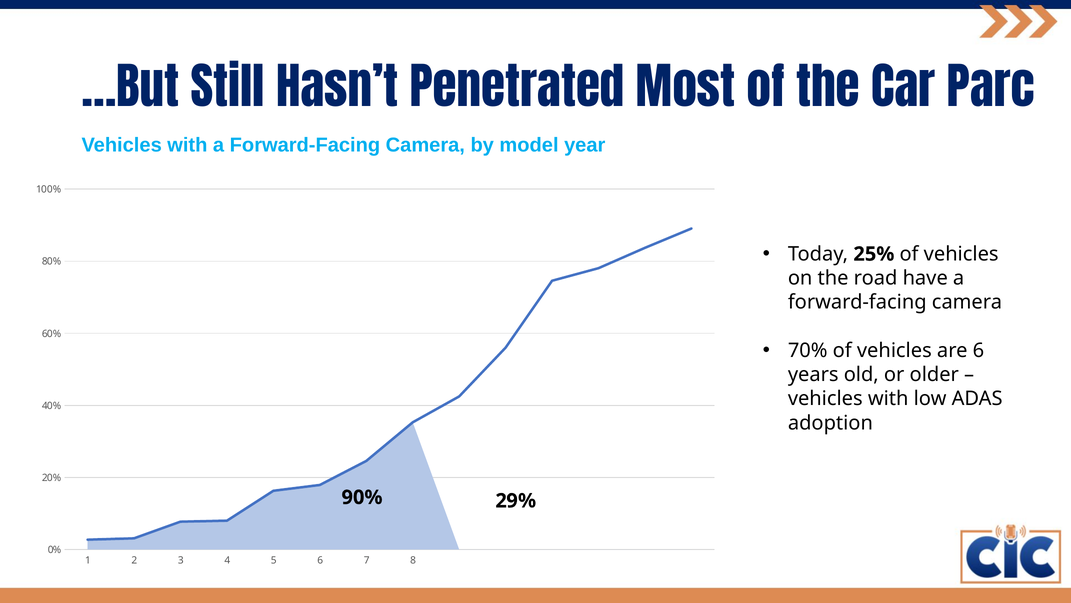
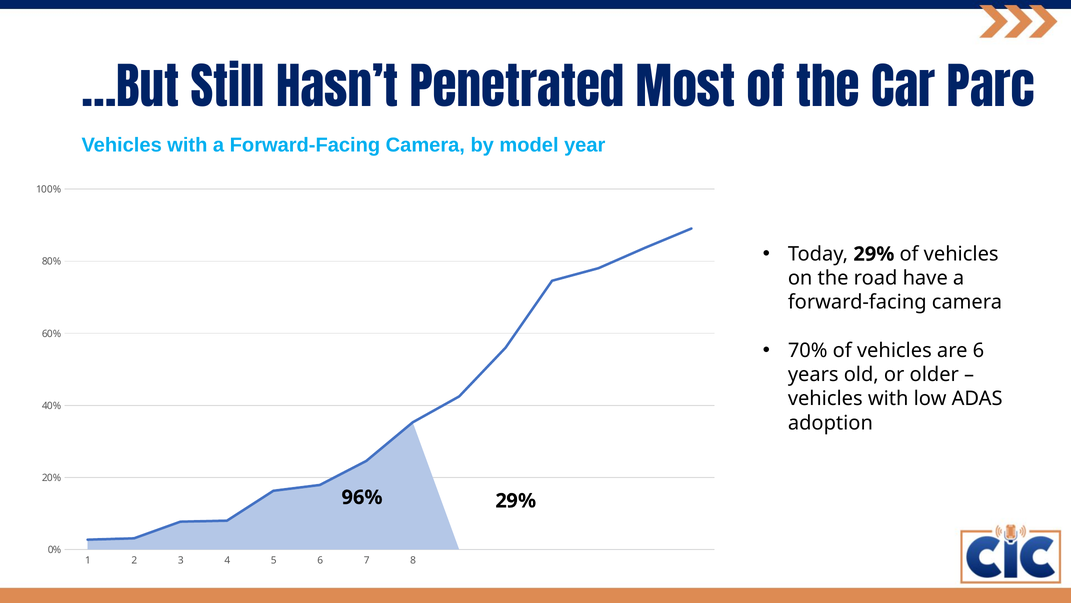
Today 25%: 25% -> 29% (874, 254)
90%: 90% -> 96% (362, 497)
